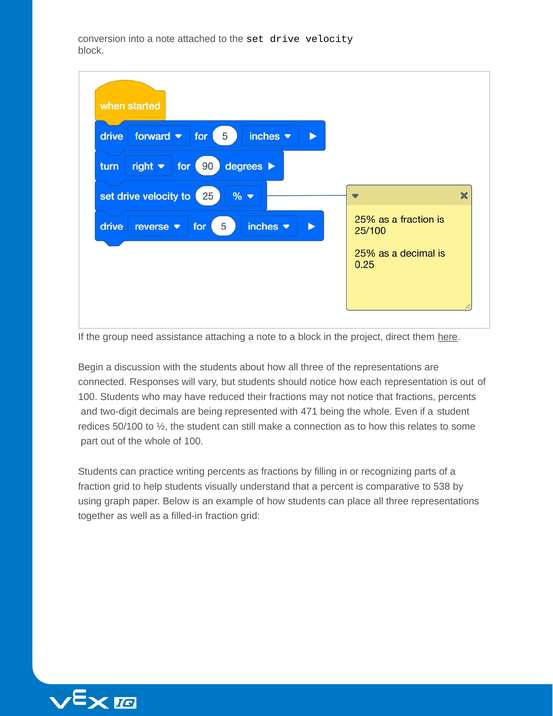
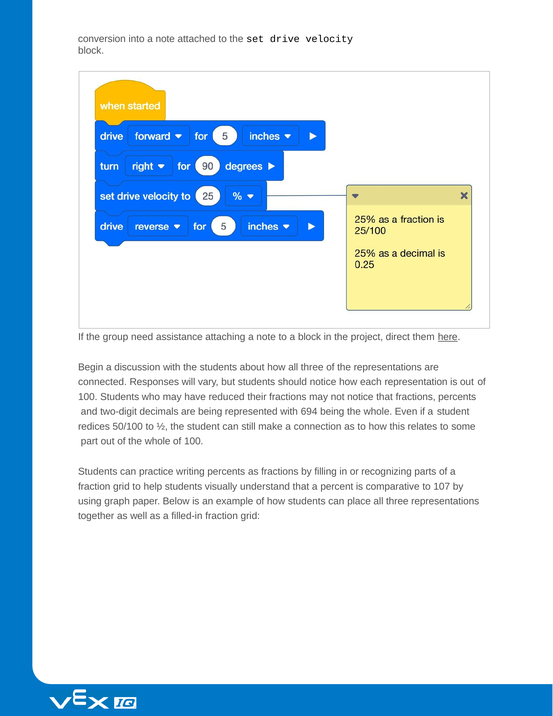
471: 471 -> 694 (309, 411)
538: 538 -> 107 (442, 486)
